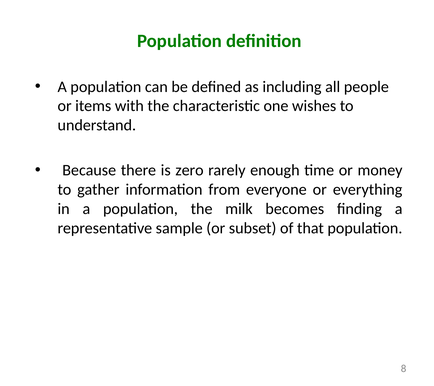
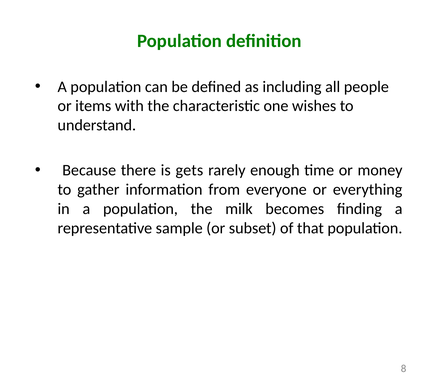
zero: zero -> gets (189, 170)
